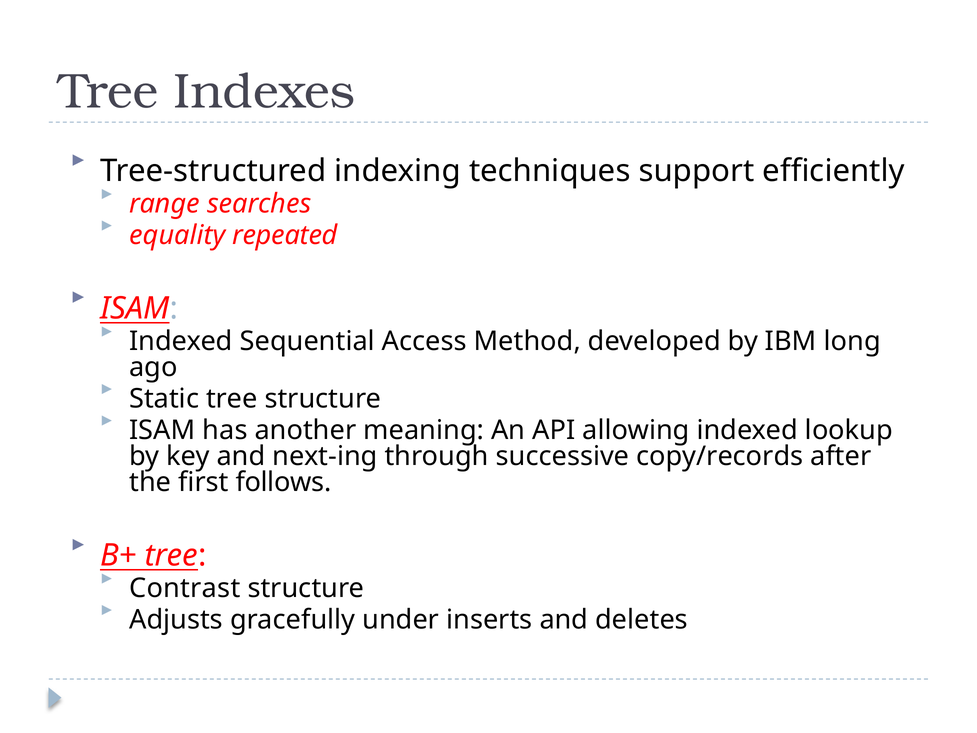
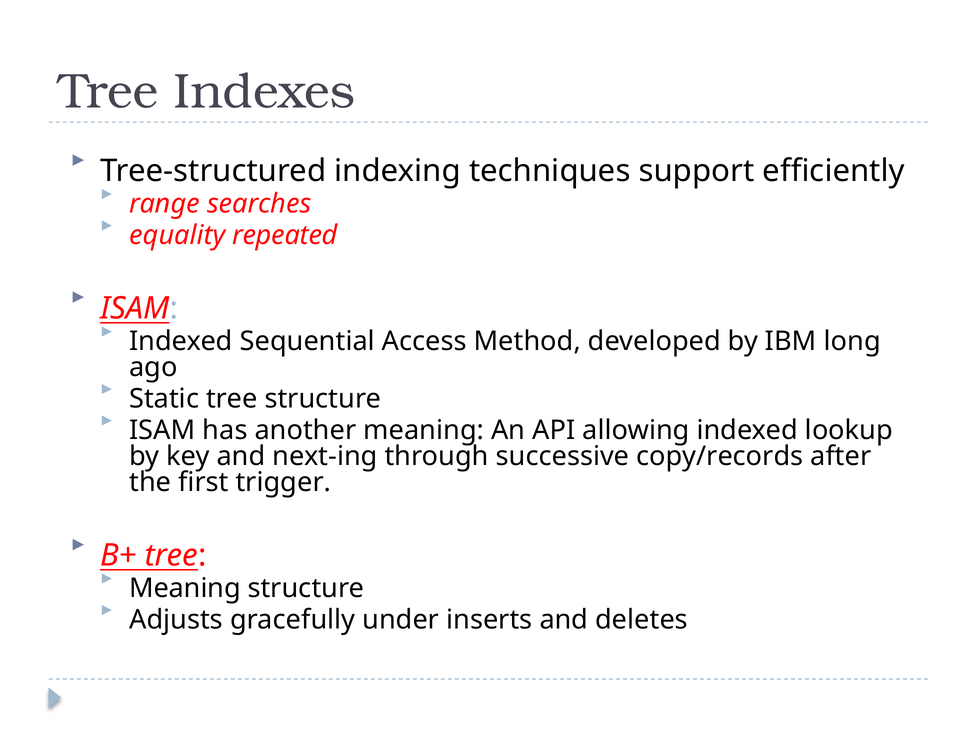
follows: follows -> trigger (283, 482)
Contrast: Contrast -> Meaning (185, 588)
